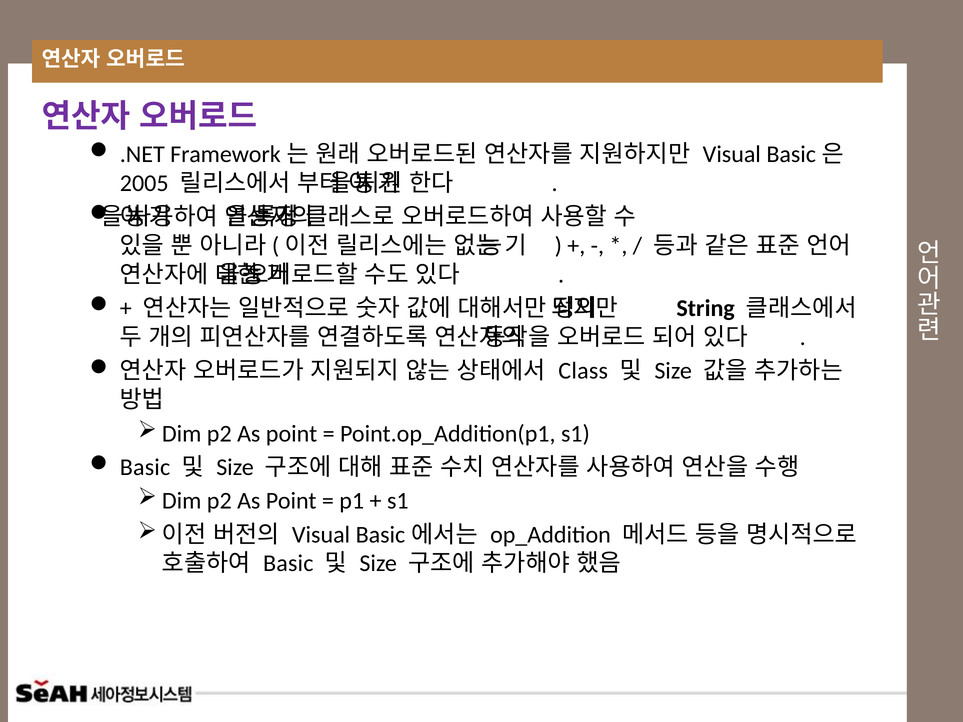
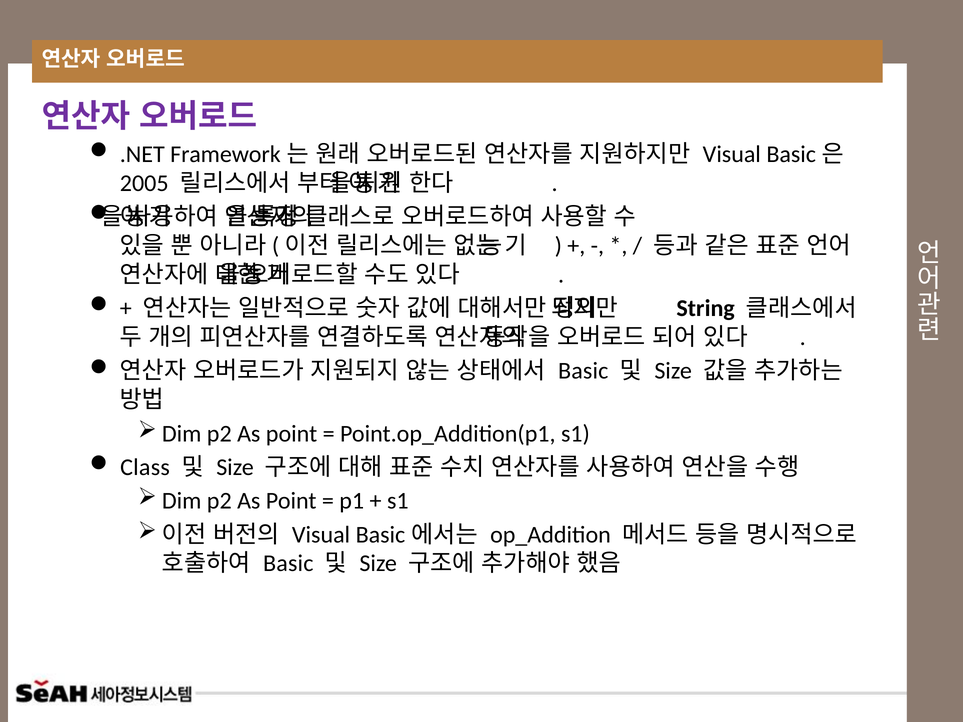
Class: Class -> Basic (583, 371)
Basic: Basic -> Class (145, 467)
